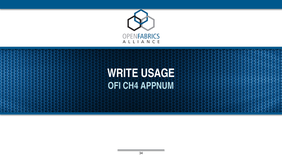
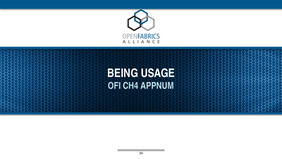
WRITE: WRITE -> BEING (123, 73)
